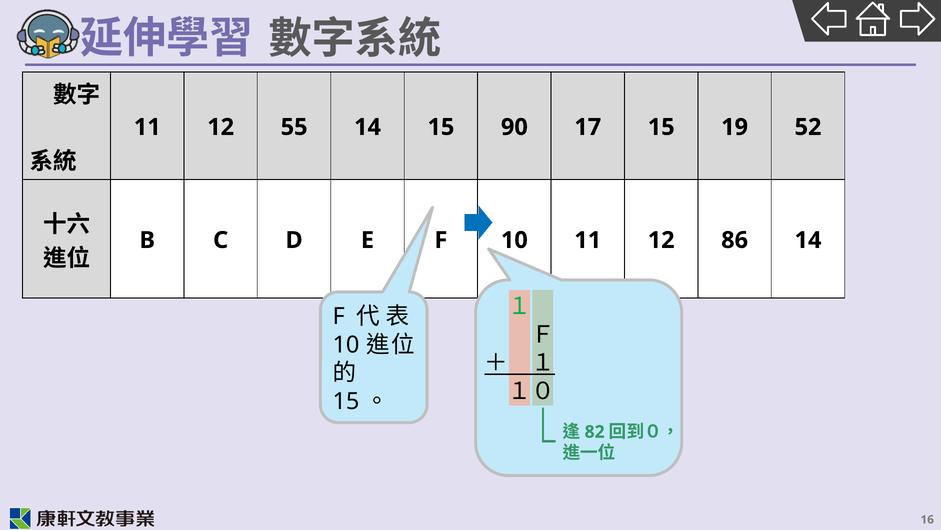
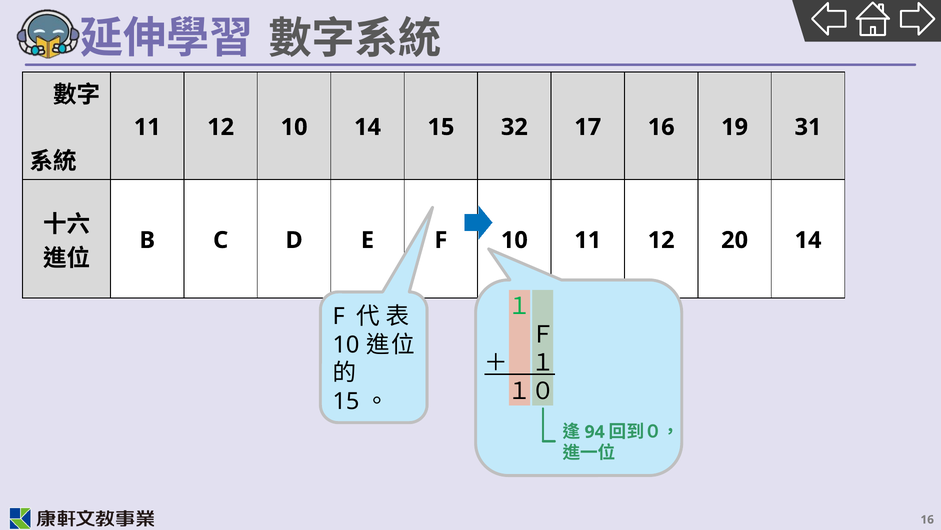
12 55: 55 -> 10 (294, 127)
90: 90 -> 32 (514, 127)
17 15: 15 -> 16 (661, 127)
52: 52 -> 31 (808, 127)
86: 86 -> 20 (735, 240)
82: 82 -> 94 (595, 432)
